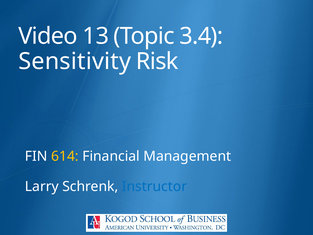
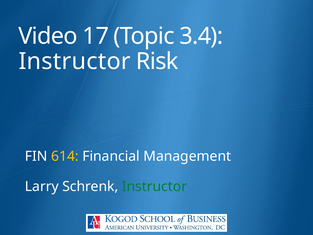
13: 13 -> 17 (96, 36)
Sensitivity: Sensitivity -> Instructor (75, 61)
Instructor colour: blue -> green (154, 186)
